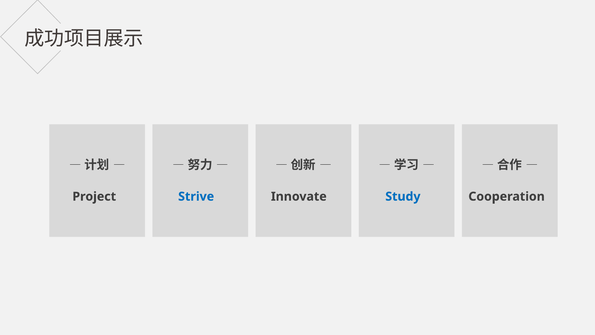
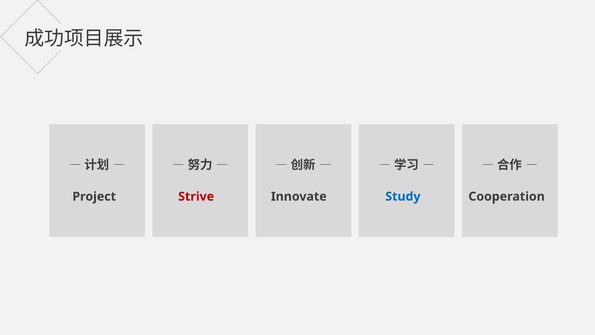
Strive colour: blue -> red (196, 196)
